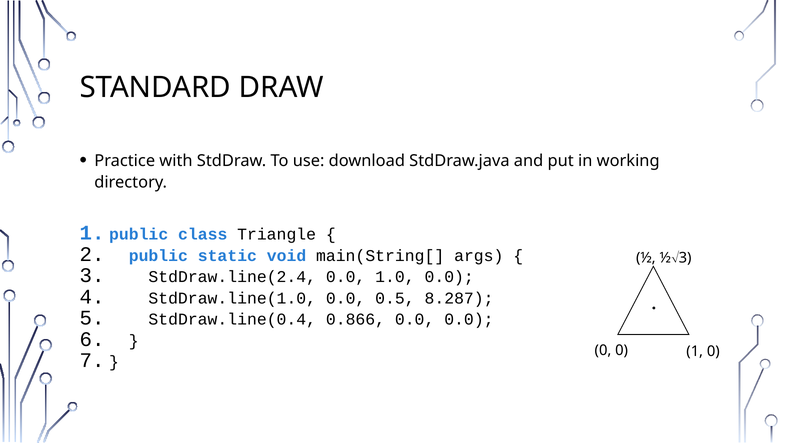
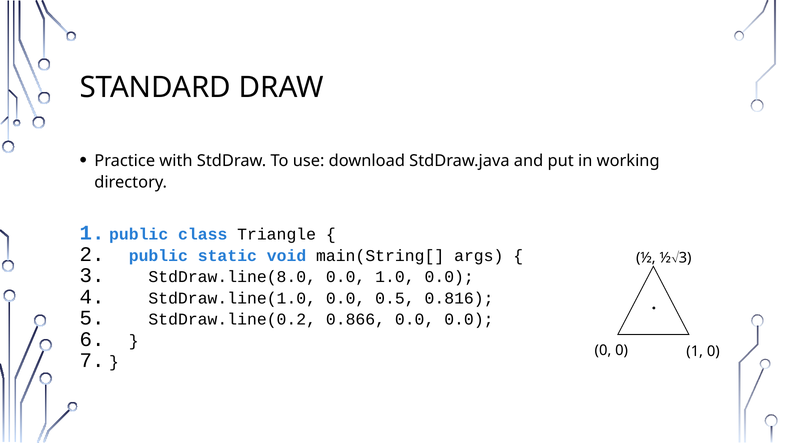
StdDraw.line(2.4: StdDraw.line(2.4 -> StdDraw.line(8.0 (232, 277)
8.287: 8.287 -> 0.816 (459, 298)
StdDraw.line(0.4: StdDraw.line(0.4 -> StdDraw.line(0.2 (232, 319)
